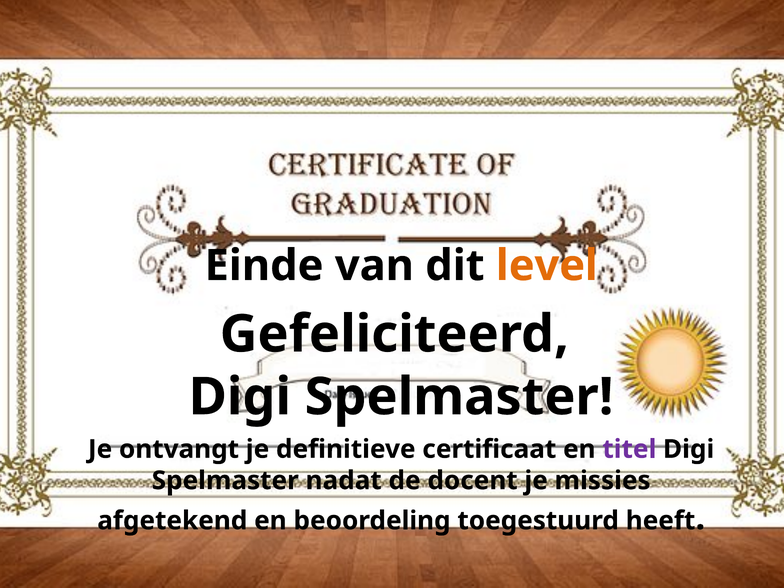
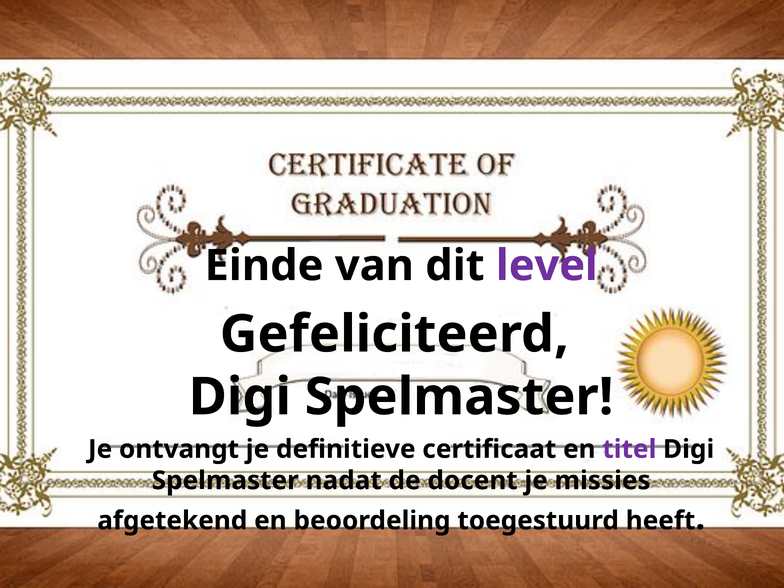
level colour: orange -> purple (547, 266)
